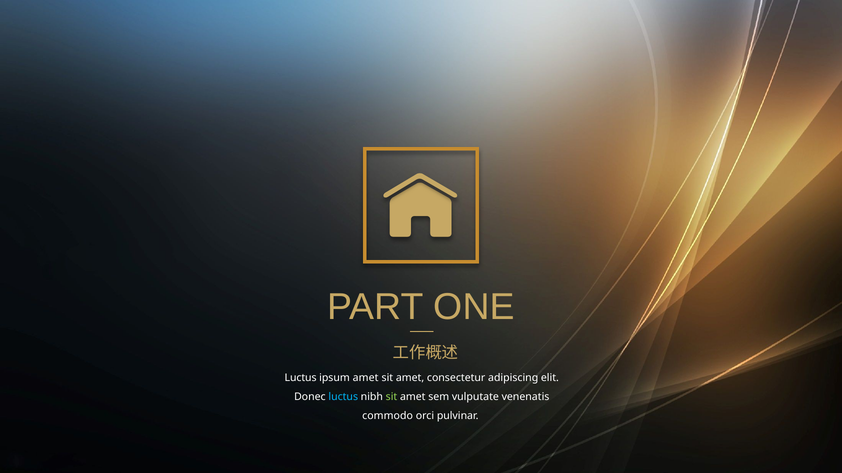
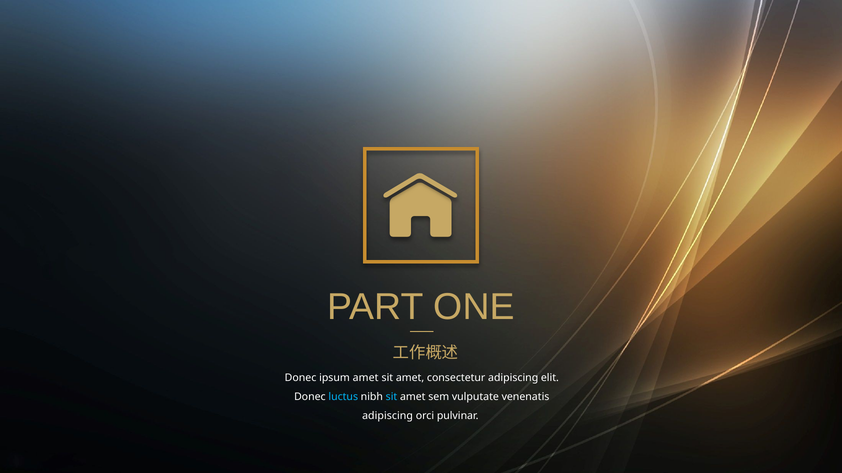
Luctus: Luctus -> Donec (301, 378)
sit colour: light green -> light blue (391, 397)
commodo: commodo -> adipiscing (388, 416)
